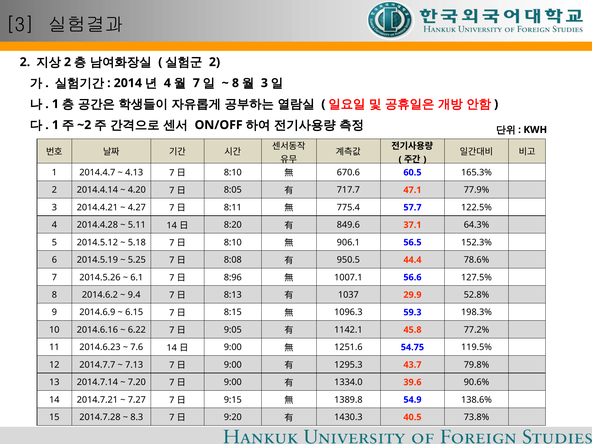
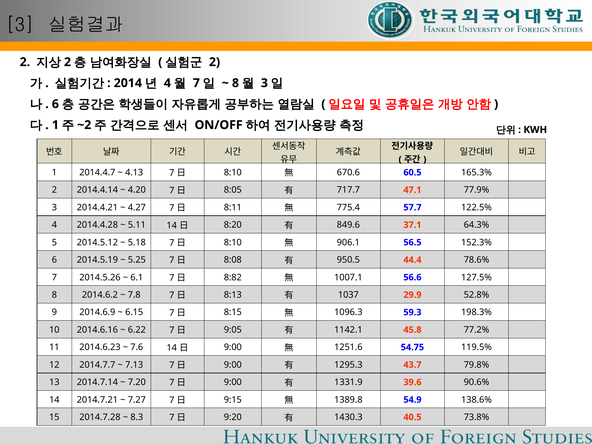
1: 1 -> 6 (55, 104)
8:96: 8:96 -> 8:82 (233, 277)
9.4: 9.4 -> 7.8 (134, 295)
1334.0: 1334.0 -> 1331.9 (348, 382)
